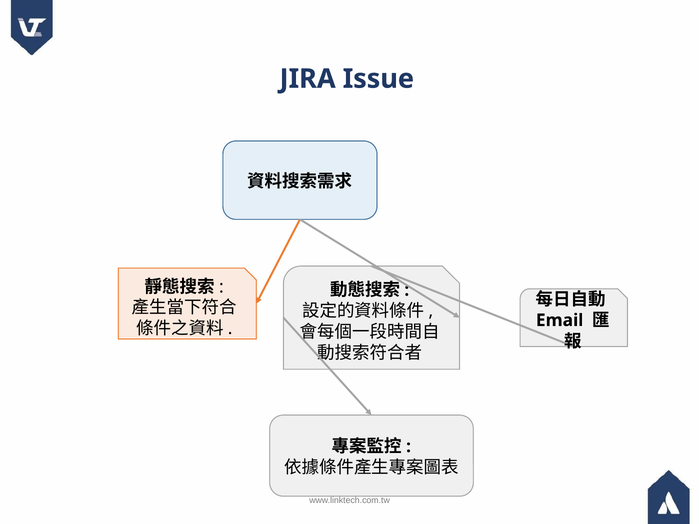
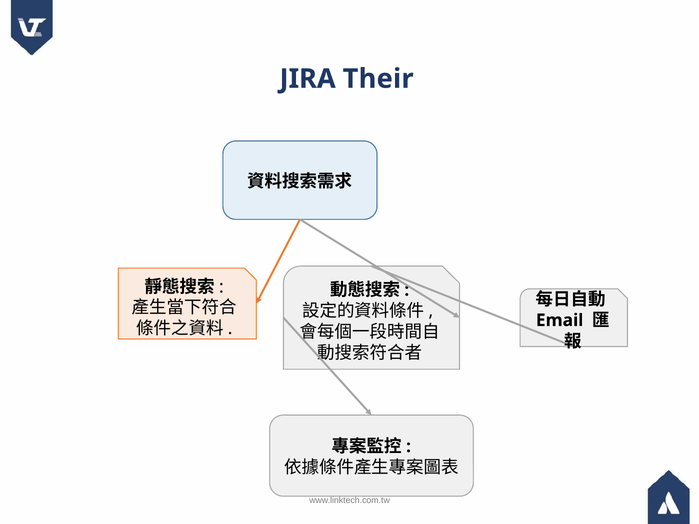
Issue: Issue -> Their (378, 79)
